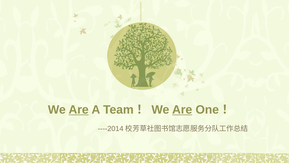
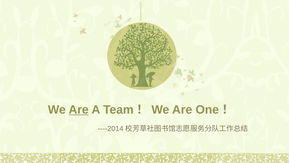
Are underline: present -> none (182, 109)
